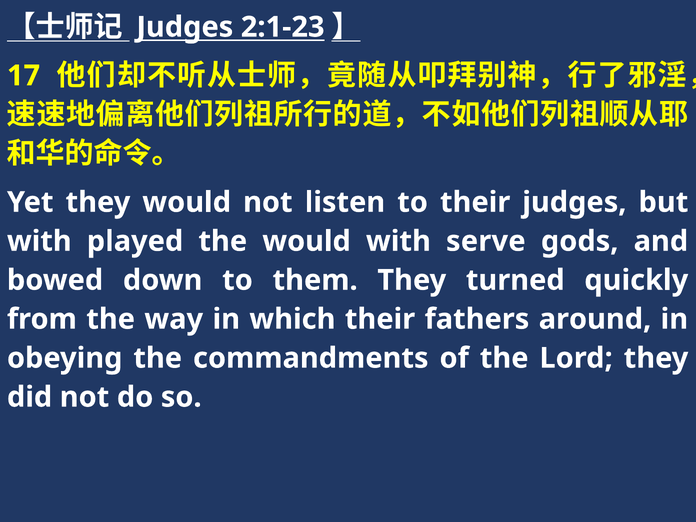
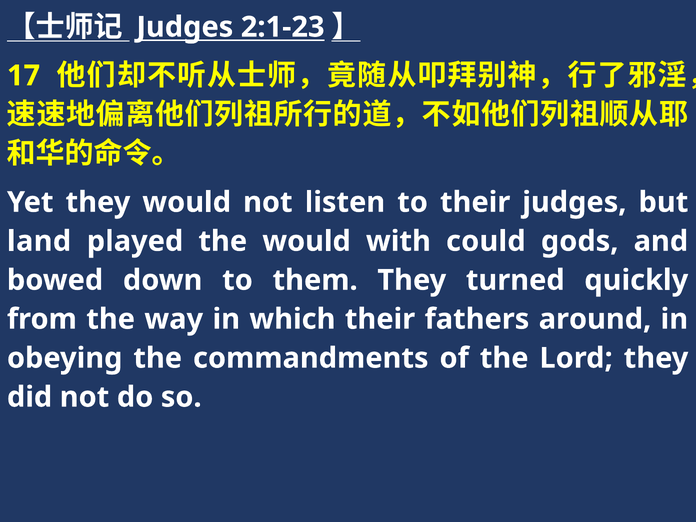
with: with -> land (39, 241)
serve: serve -> could (486, 241)
